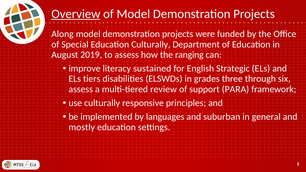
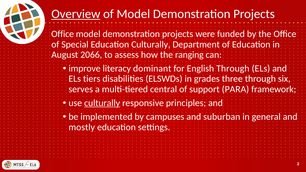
Along: Along -> Office (63, 34)
2019: 2019 -> 2066 (91, 55)
sustained: sustained -> dominant (152, 69)
English Strategic: Strategic -> Through (233, 69)
assess: assess -> serves (81, 89)
review: review -> central (164, 89)
culturally underline: none -> present (102, 103)
languages: languages -> campuses (165, 117)
